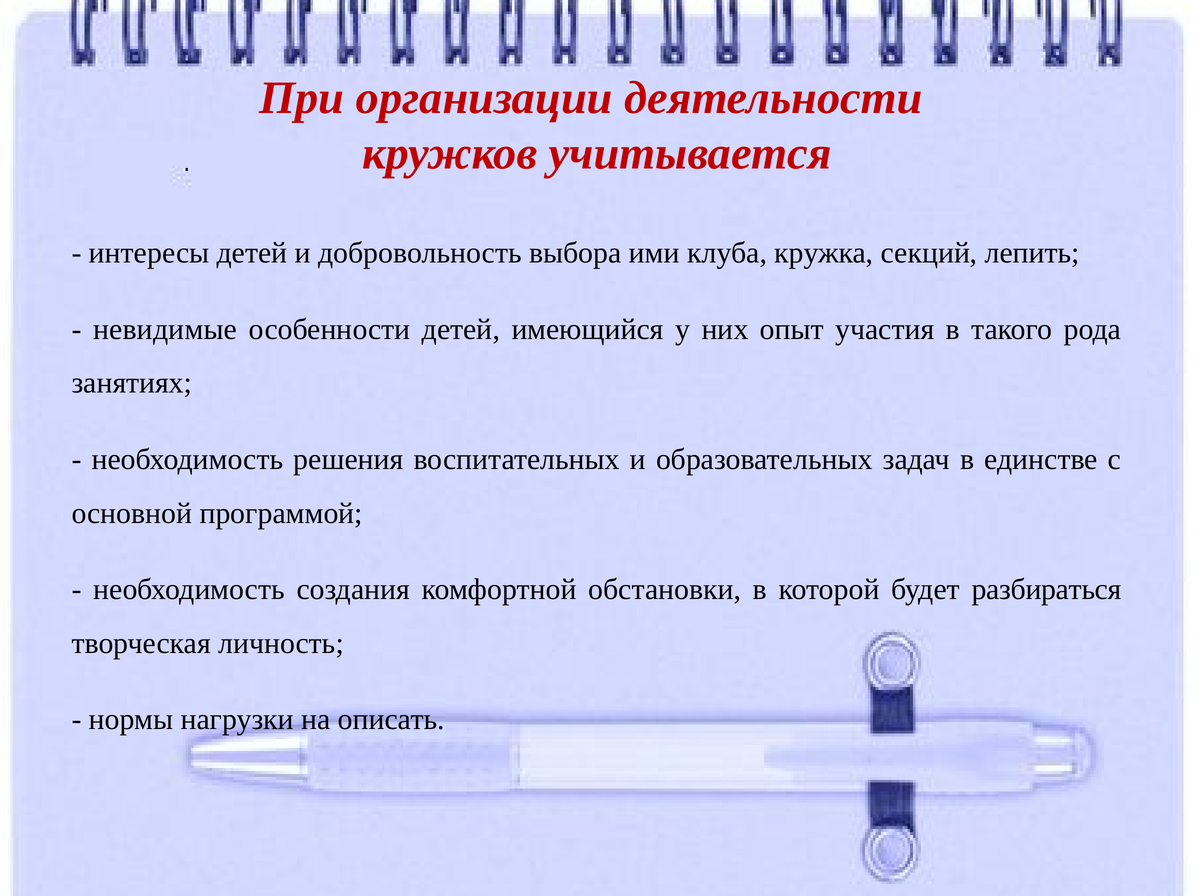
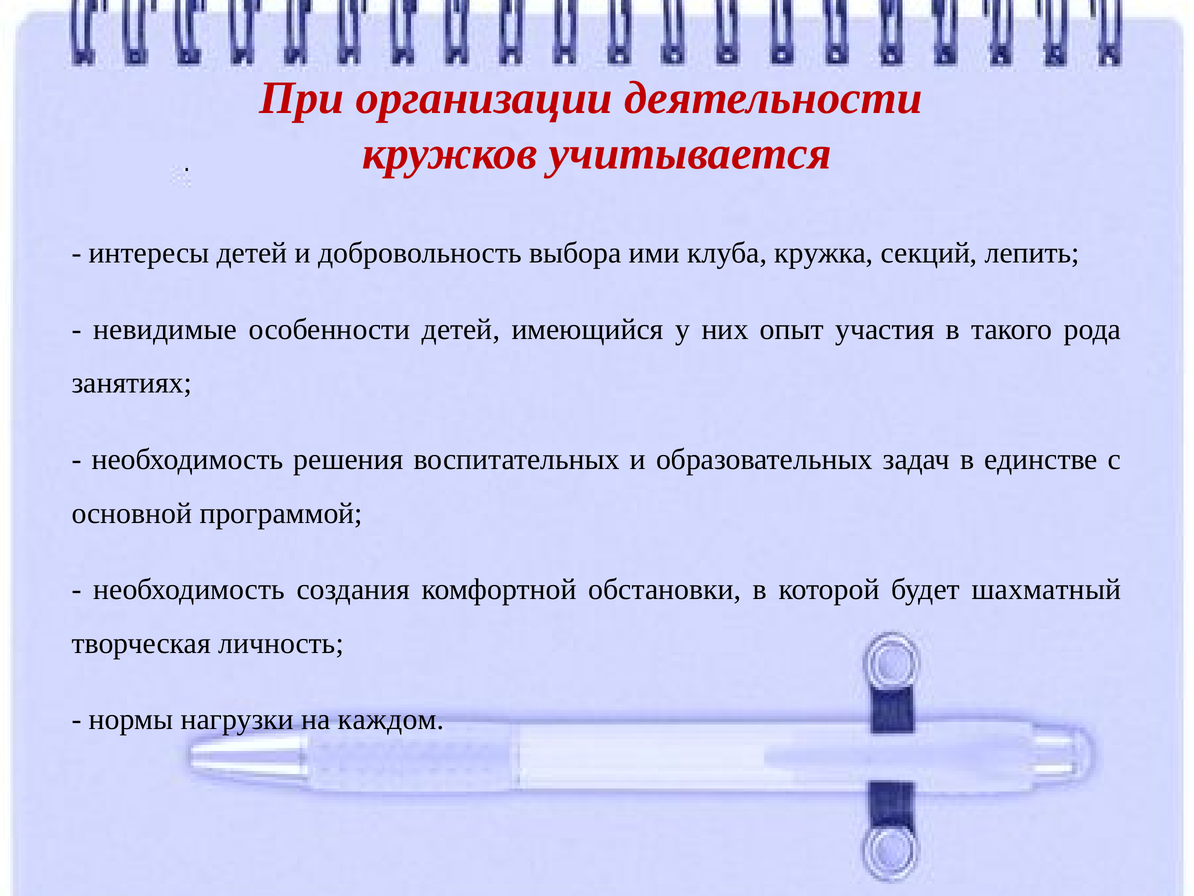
разбираться: разбираться -> шахматный (1046, 589)
описать: описать -> каждом (391, 719)
